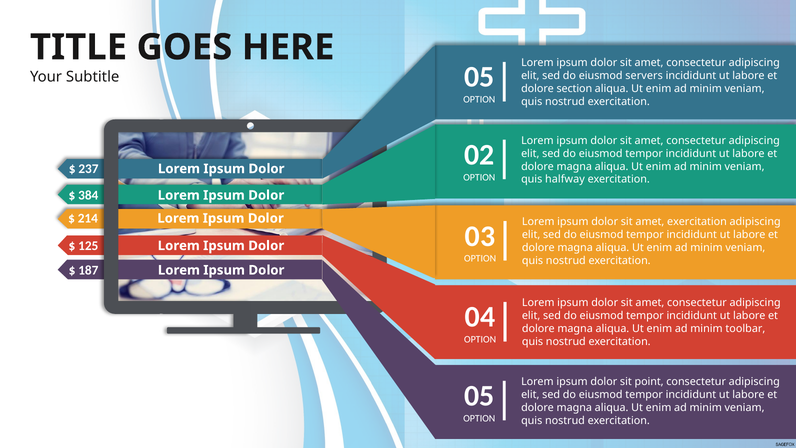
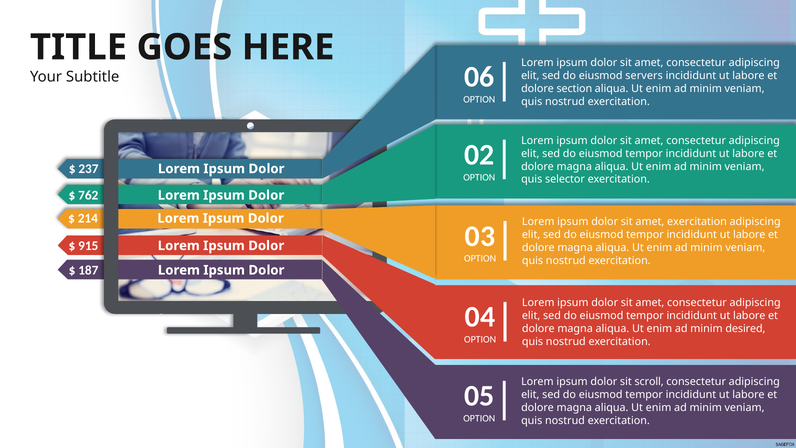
05: 05 -> 06 (479, 77)
halfway: halfway -> selector (565, 179)
384: 384 -> 762 (88, 195)
125: 125 -> 915 (88, 246)
toolbar: toolbar -> desired (745, 329)
point: point -> scroll (649, 381)
